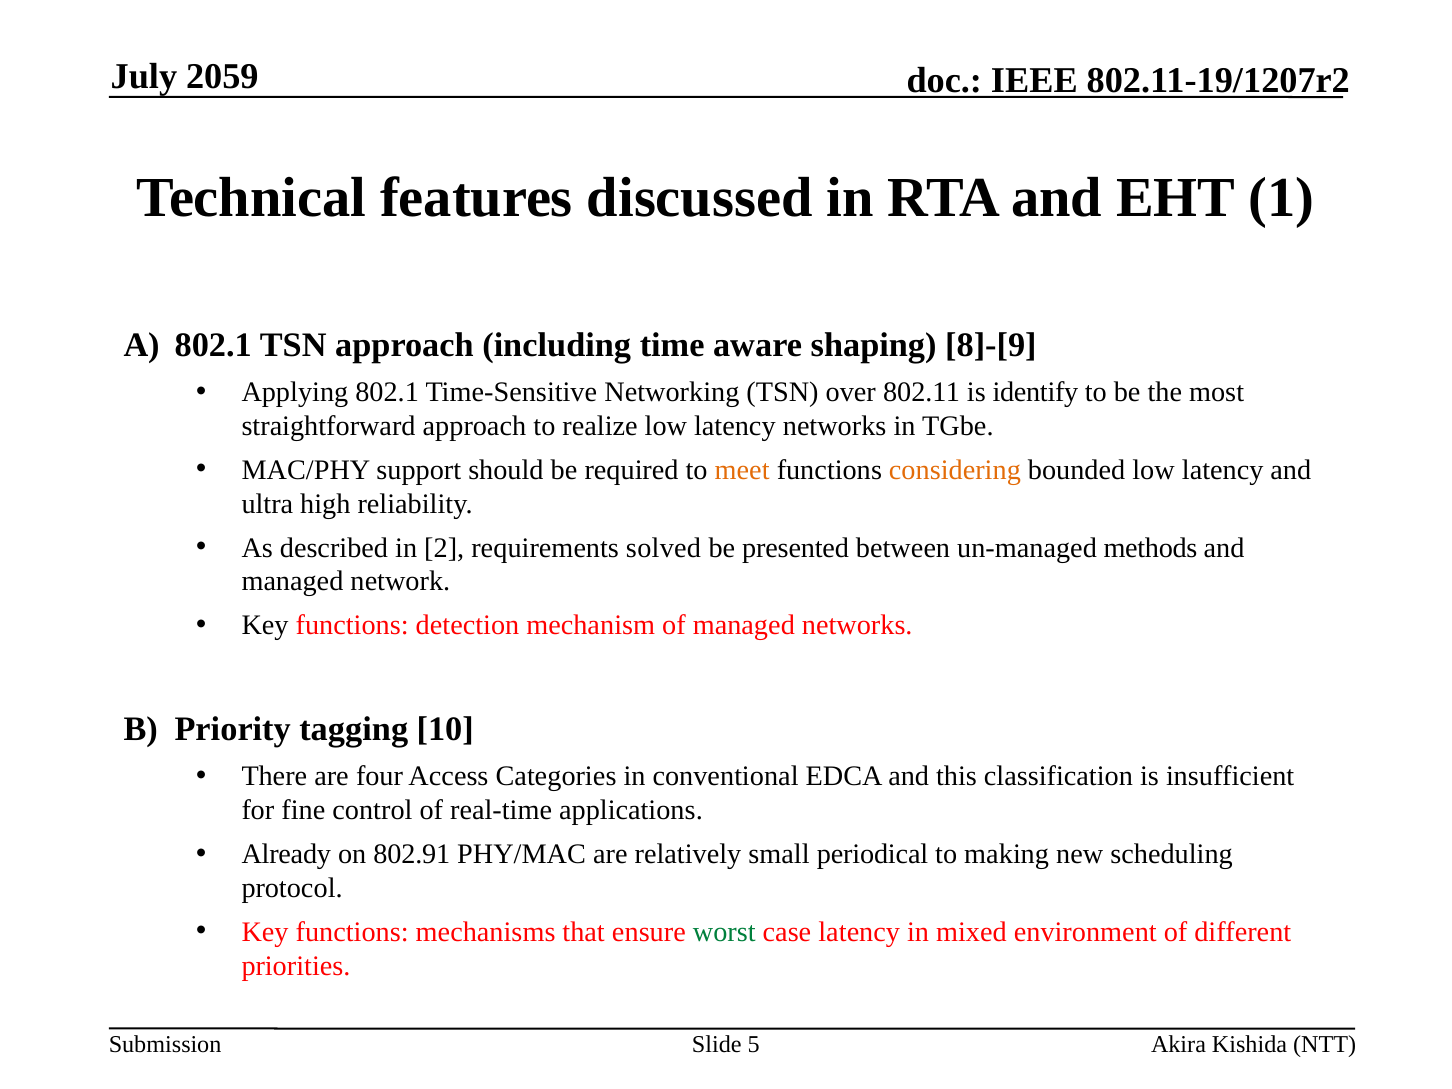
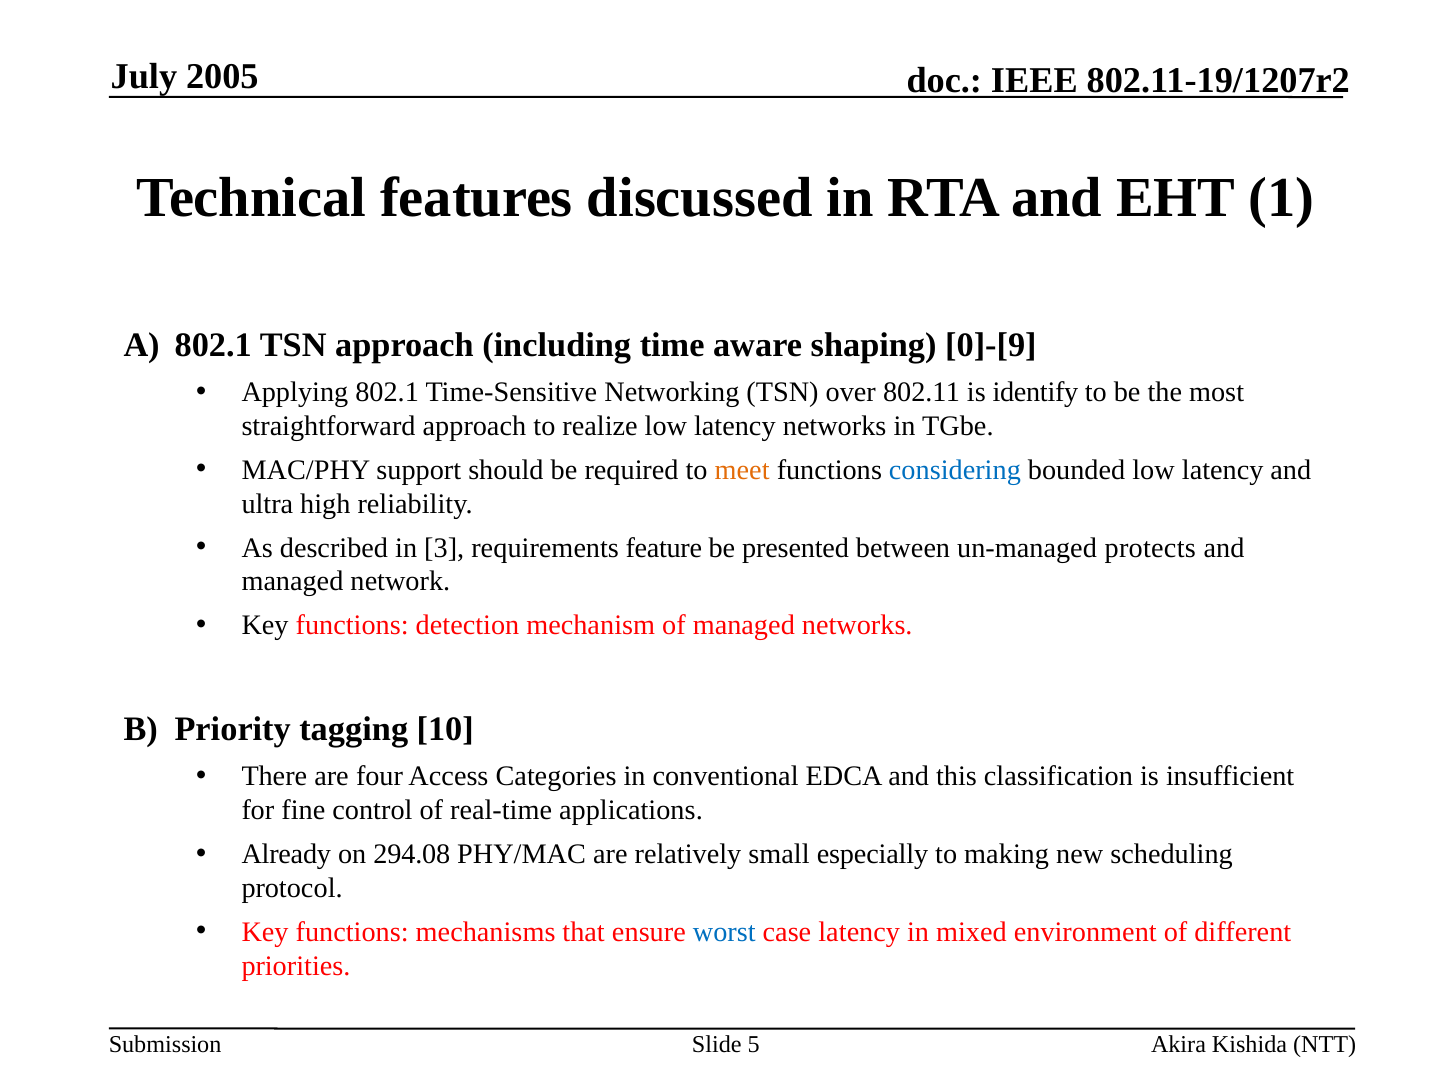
2059: 2059 -> 2005 (222, 77)
8]-[9: 8]-[9 -> 0]-[9 (991, 345)
considering colour: orange -> blue (955, 470)
2: 2 -> 3 (444, 548)
solved: solved -> feature (664, 548)
methods: methods -> protects (1150, 548)
802.91: 802.91 -> 294.08 (412, 854)
periodical: periodical -> especially (872, 854)
worst colour: green -> blue (724, 932)
